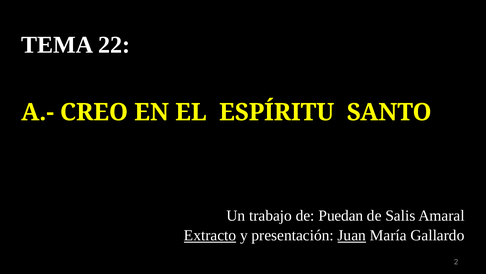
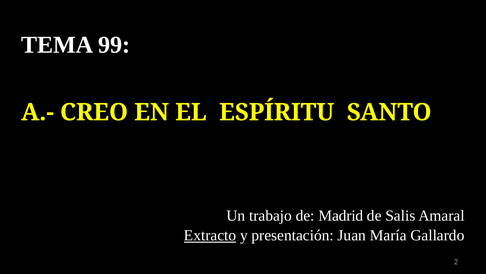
22: 22 -> 99 (114, 45)
Puedan: Puedan -> Madrid (341, 215)
Juan underline: present -> none (352, 235)
